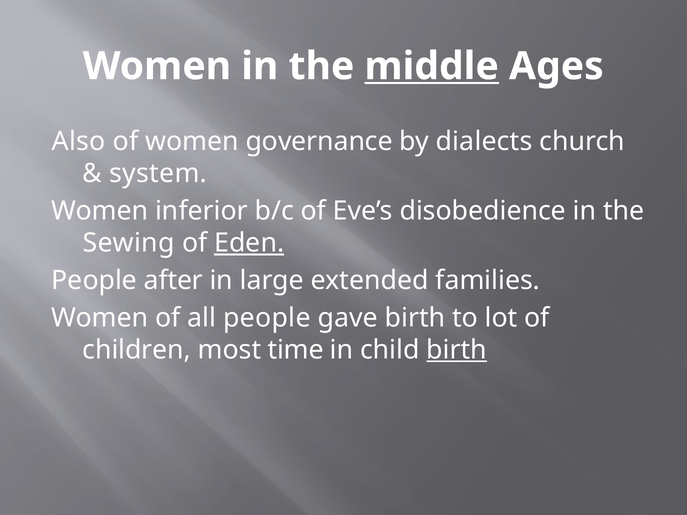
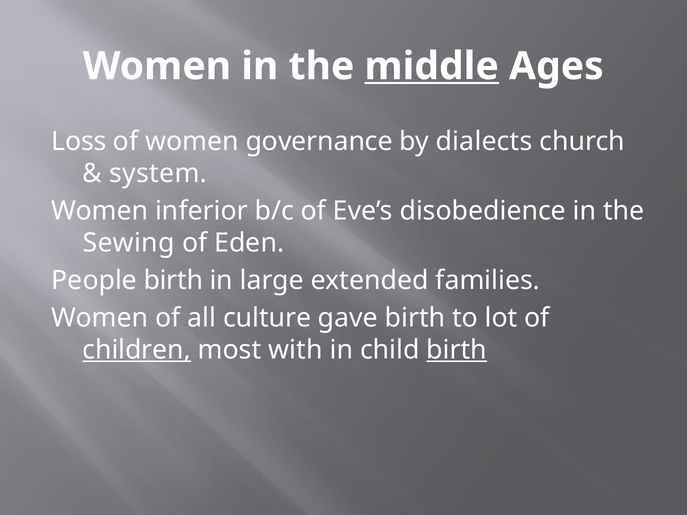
Also: Also -> Loss (79, 142)
Eden underline: present -> none (249, 243)
People after: after -> birth (173, 281)
all people: people -> culture (267, 318)
children underline: none -> present (137, 350)
time: time -> with (295, 350)
